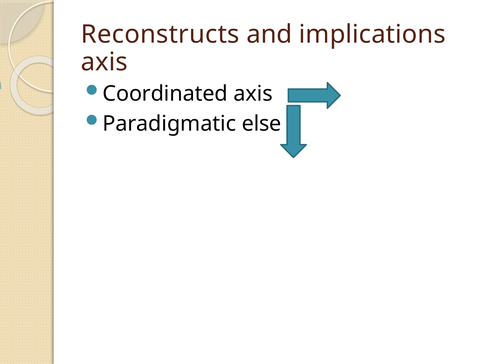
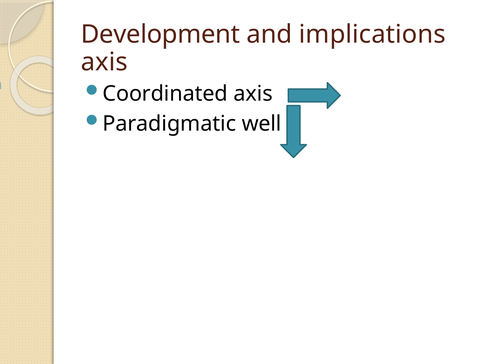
Reconstructs: Reconstructs -> Development (160, 34)
else: else -> well (262, 124)
